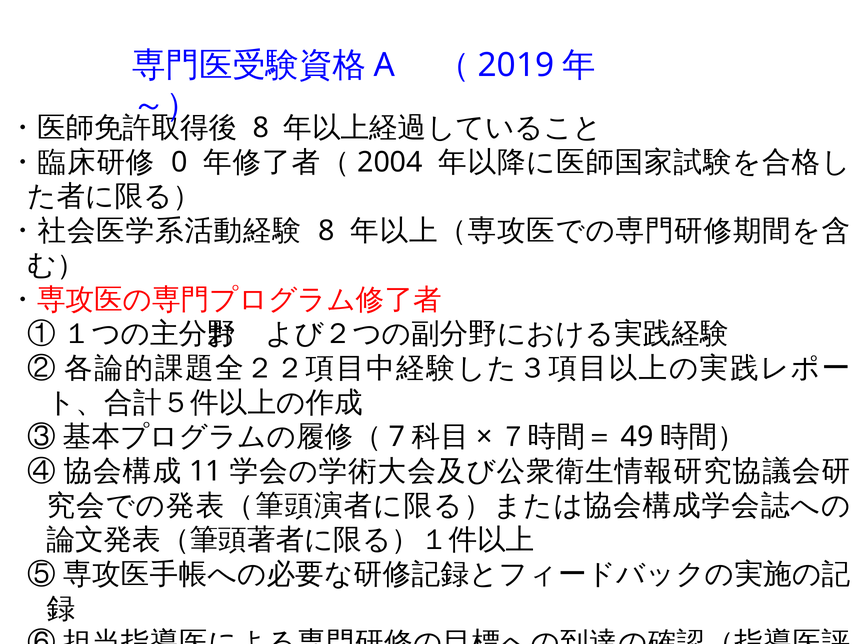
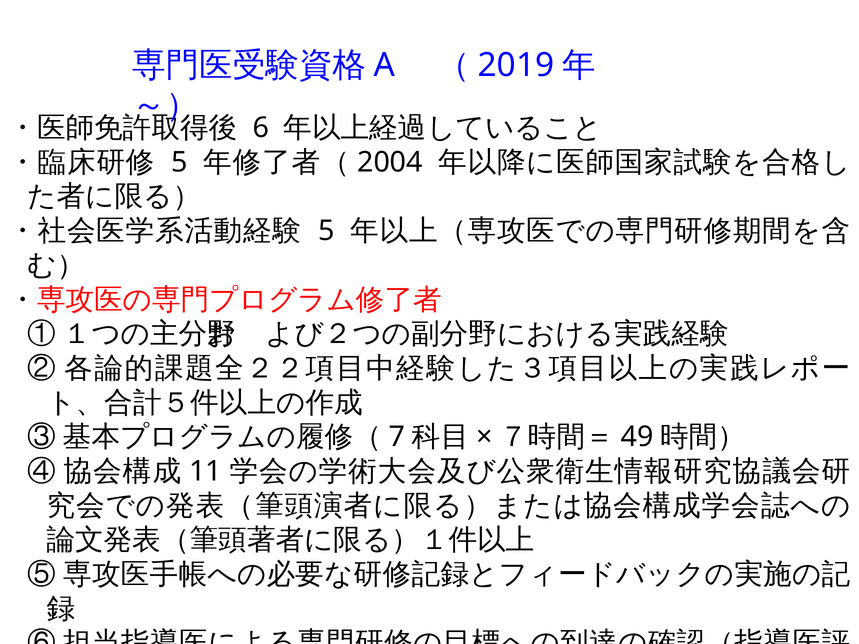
8: 8 -> 6 (261, 128)
0: 0 -> 5 (180, 162)
8: 8 -> 5 (326, 231)
